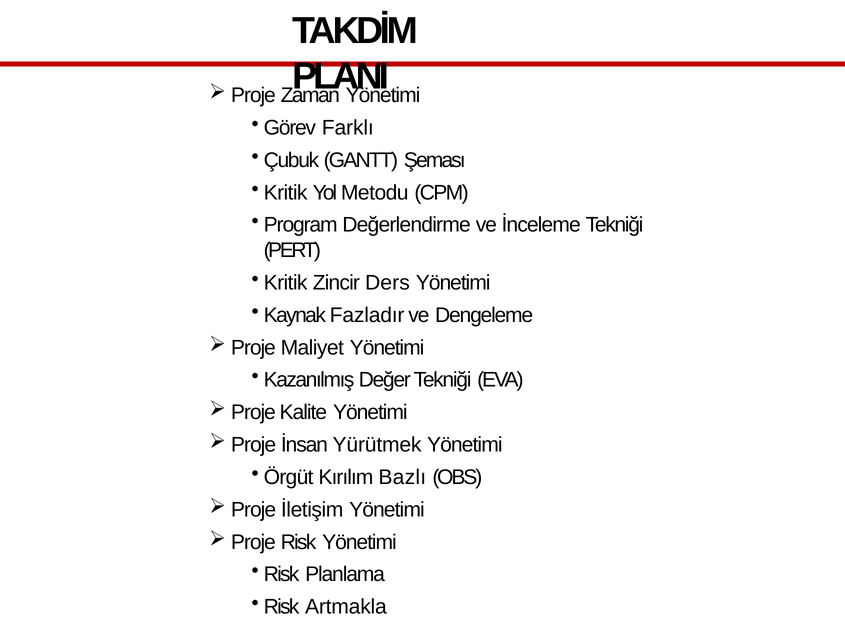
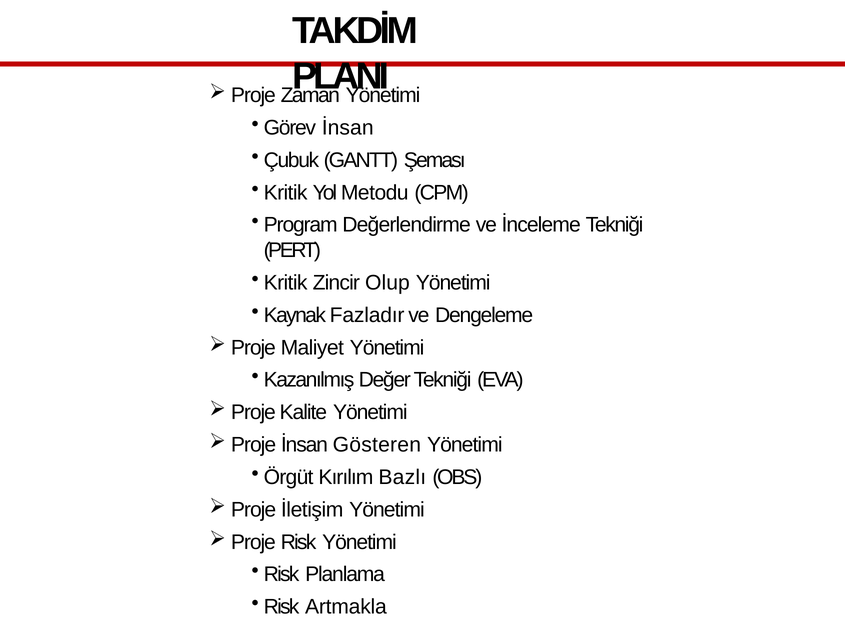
Görev Farklı: Farklı -> İnsan (348, 128)
Ders: Ders -> Olup (387, 283)
Yürütmek: Yürütmek -> Gösteren (377, 445)
